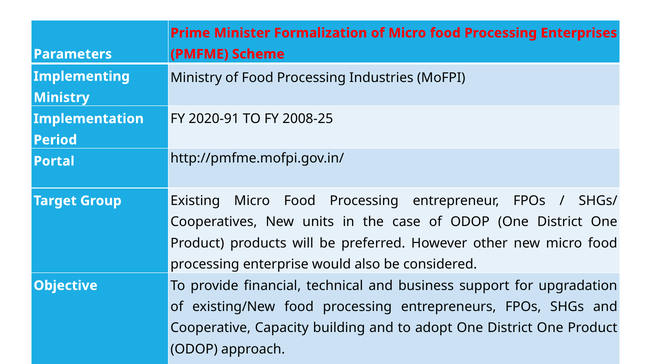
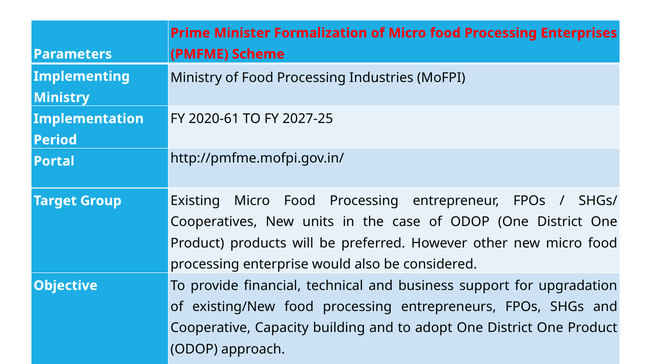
2020-91: 2020-91 -> 2020-61 (214, 119)
2008-25: 2008-25 -> 2027-25 (308, 119)
